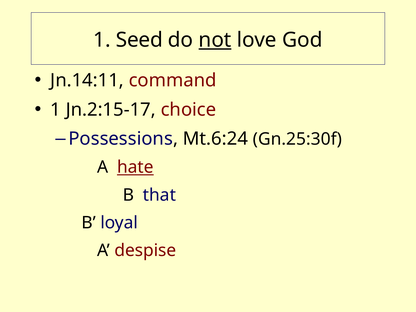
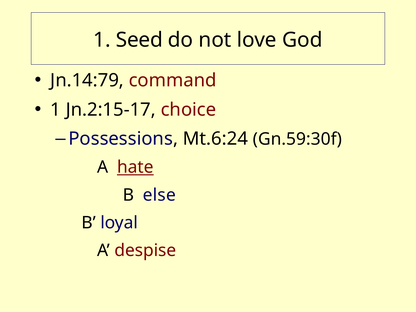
not underline: present -> none (215, 40)
Jn.14:11: Jn.14:11 -> Jn.14:79 (87, 80)
Gn.25:30f: Gn.25:30f -> Gn.59:30f (297, 139)
that: that -> else (159, 195)
